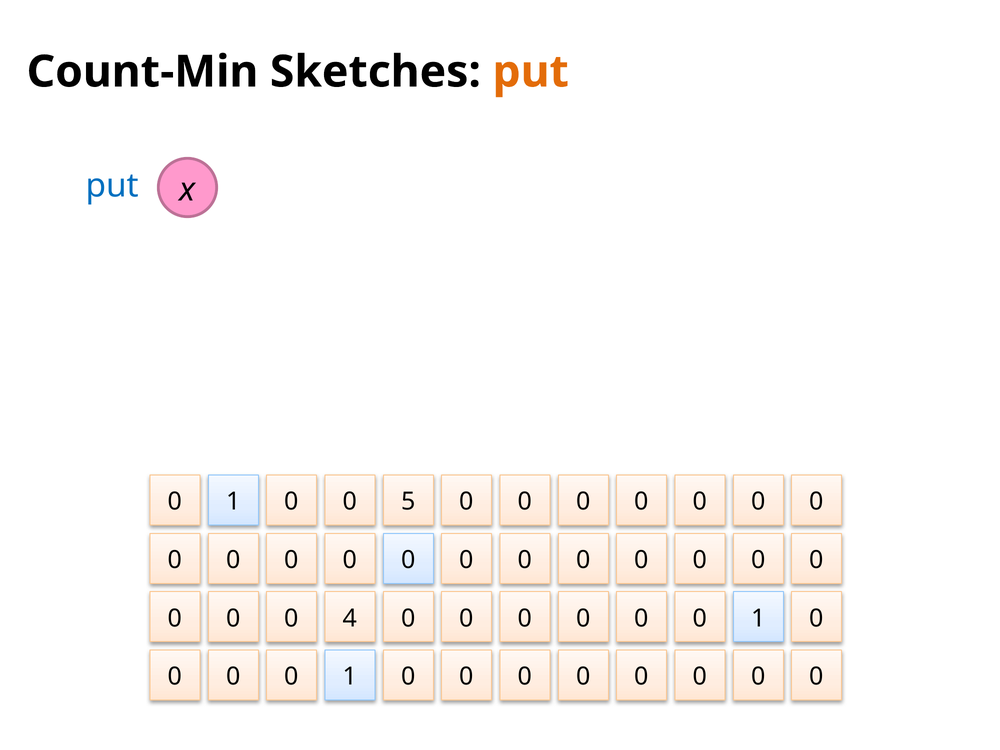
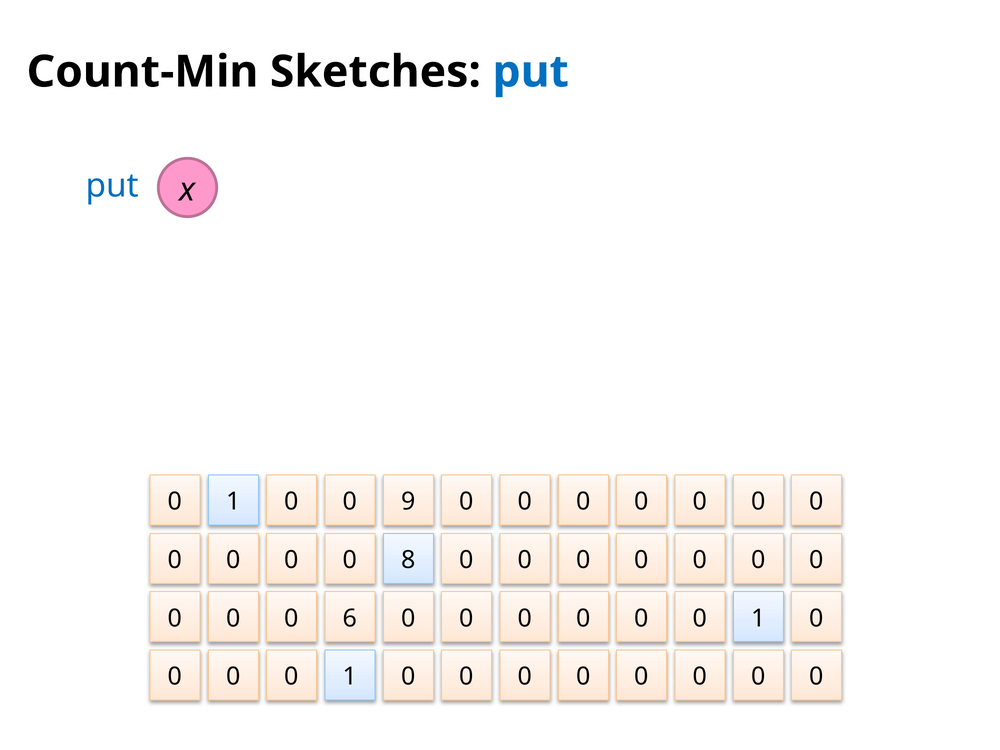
put colour: orange -> blue (531, 72)
5: 5 -> 9 (408, 502)
0: 0 -> 8 (408, 560)
4: 4 -> 6 (350, 618)
